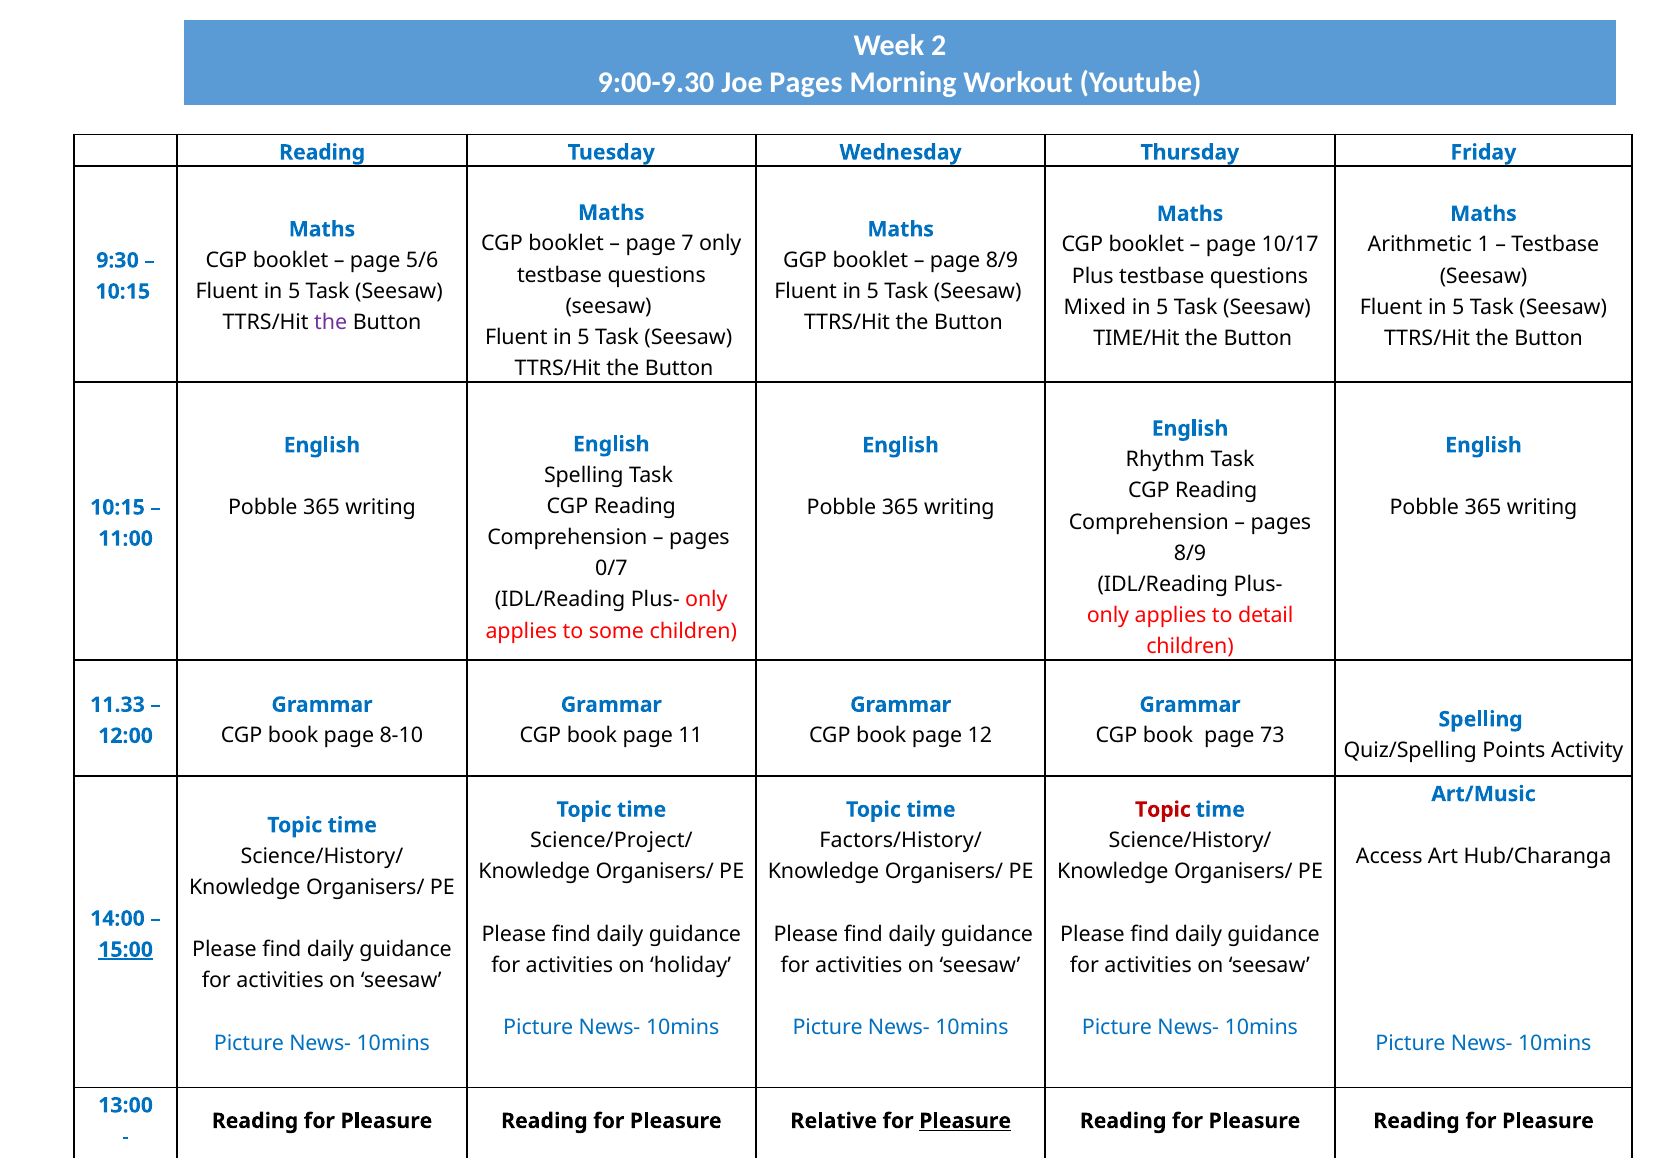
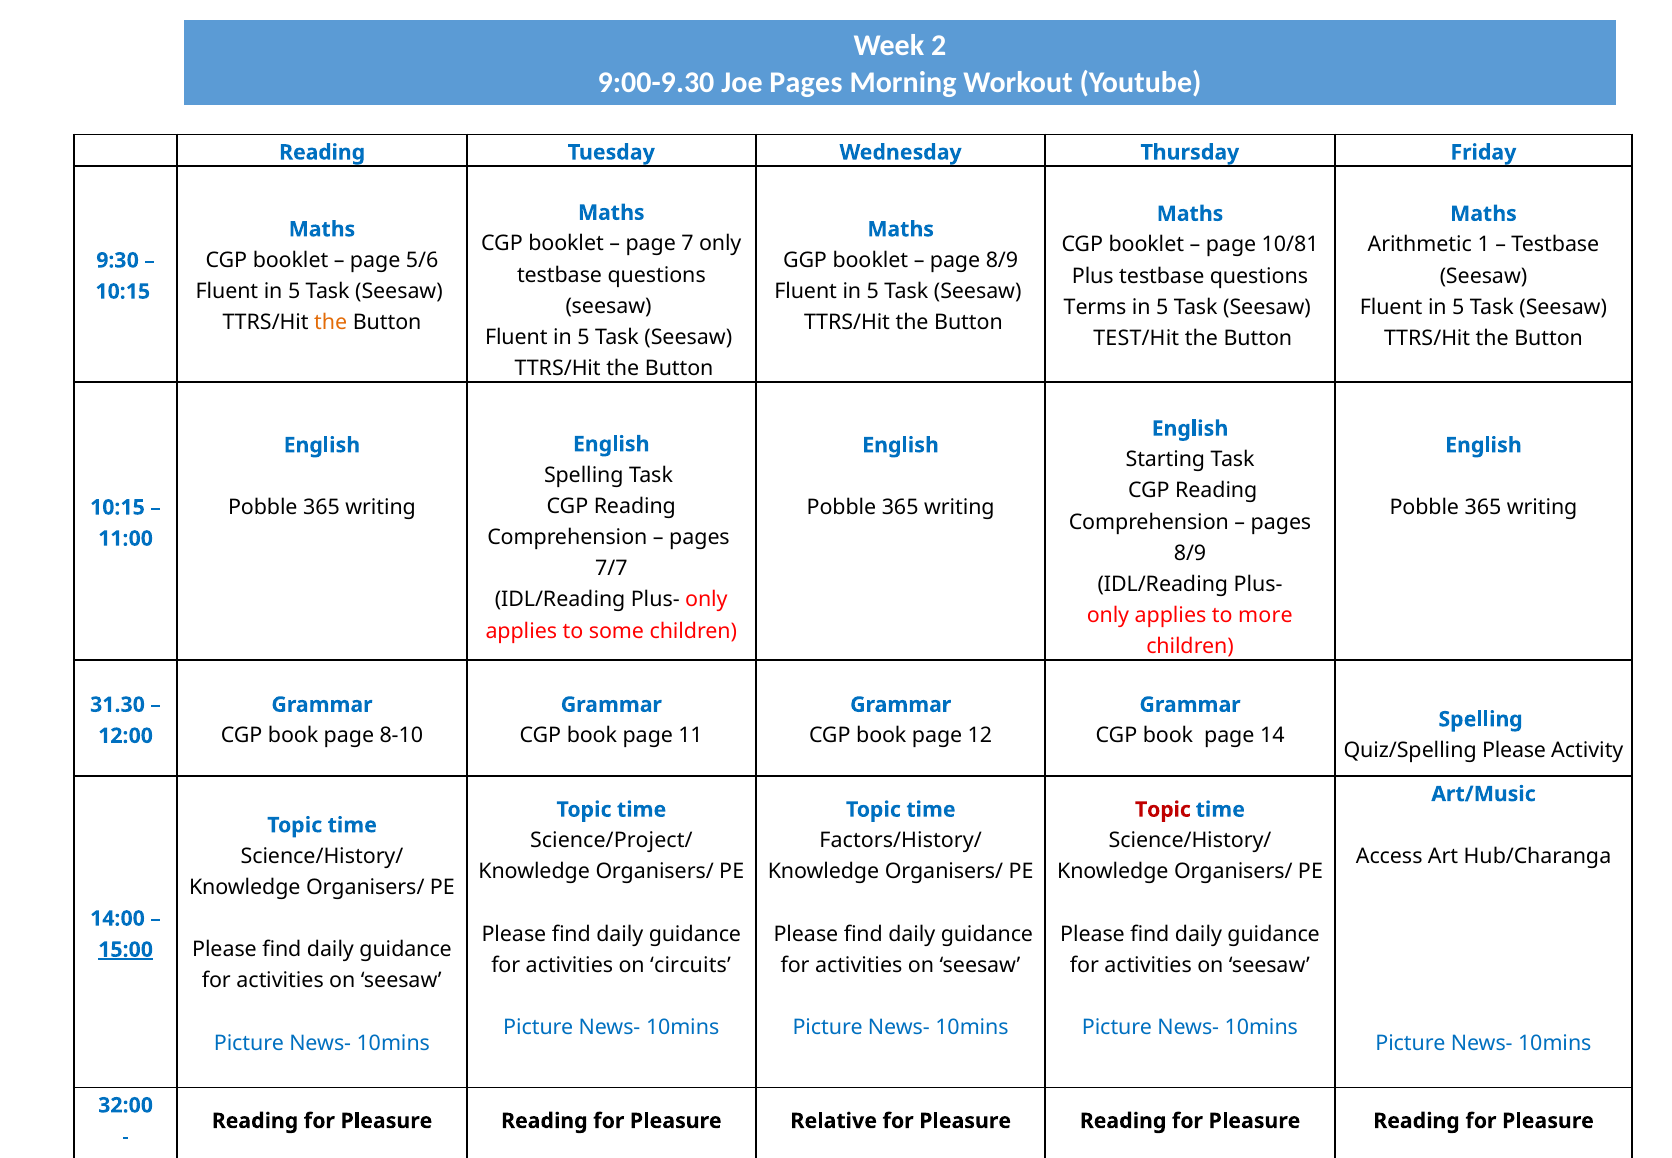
10/17: 10/17 -> 10/81 (1290, 245)
Mixed: Mixed -> Terms (1095, 307)
the colour: purple -> orange (331, 323)
TIME/Hit: TIME/Hit -> TEST/Hit (1136, 338)
Rhythm: Rhythm -> Starting (1165, 460)
0/7: 0/7 -> 7/7 (611, 568)
detail: detail -> more (1265, 615)
11.33: 11.33 -> 31.30 (118, 704)
73: 73 -> 14 (1272, 736)
Quiz/Spelling Points: Points -> Please (1514, 750)
holiday: holiday -> circuits (691, 965)
13:00: 13:00 -> 32:00 (126, 1105)
Pleasure underline: present -> none (965, 1120)
